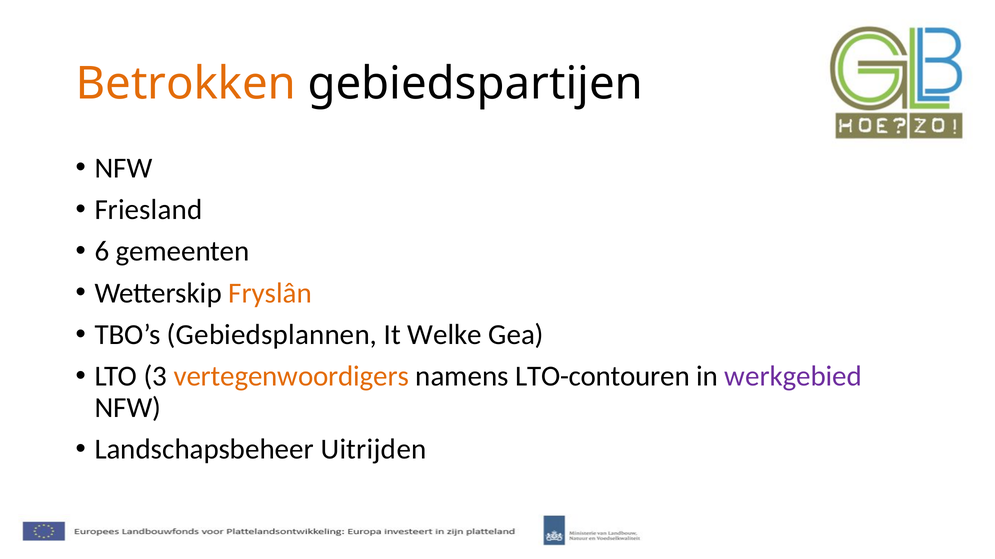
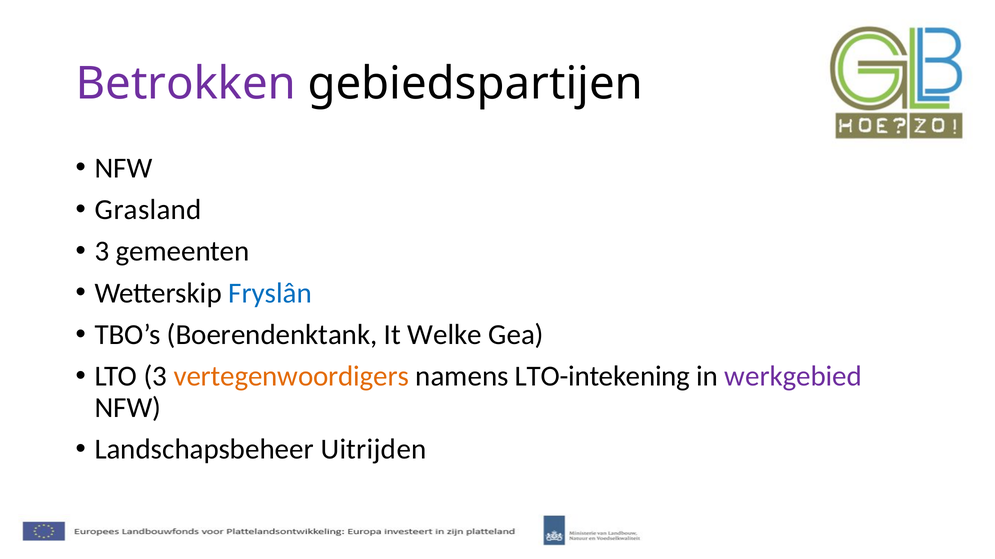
Betrokken colour: orange -> purple (186, 84)
Friesland: Friesland -> Grasland (148, 210)
6: 6 -> 3 (102, 252)
Fryslân colour: orange -> blue (270, 293)
Gebiedsplannen: Gebiedsplannen -> Boerendenktank (272, 335)
LTO-contouren: LTO-contouren -> LTO-intekening (602, 377)
